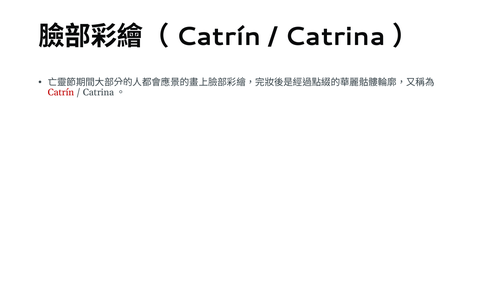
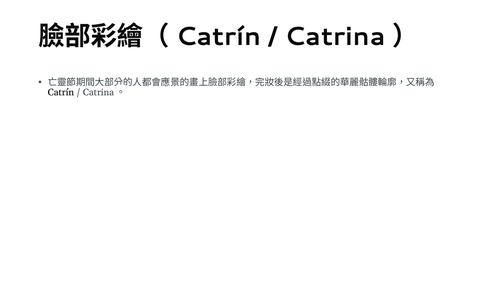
Catrín colour: red -> black (61, 92)
